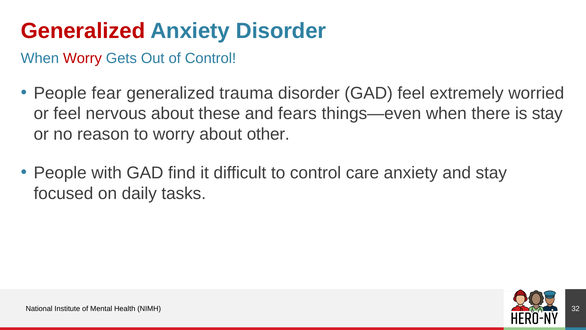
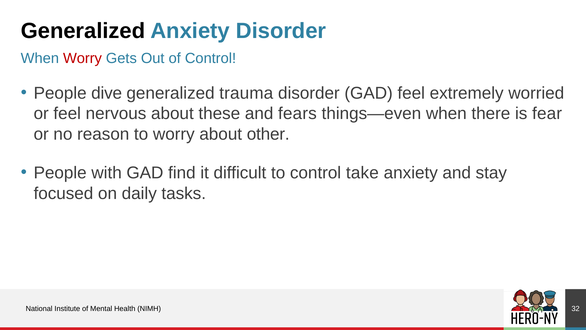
Generalized colour: red -> black (83, 31)
fear: fear -> dive (107, 93)
is stay: stay -> fear (547, 114)
care: care -> take (362, 173)
